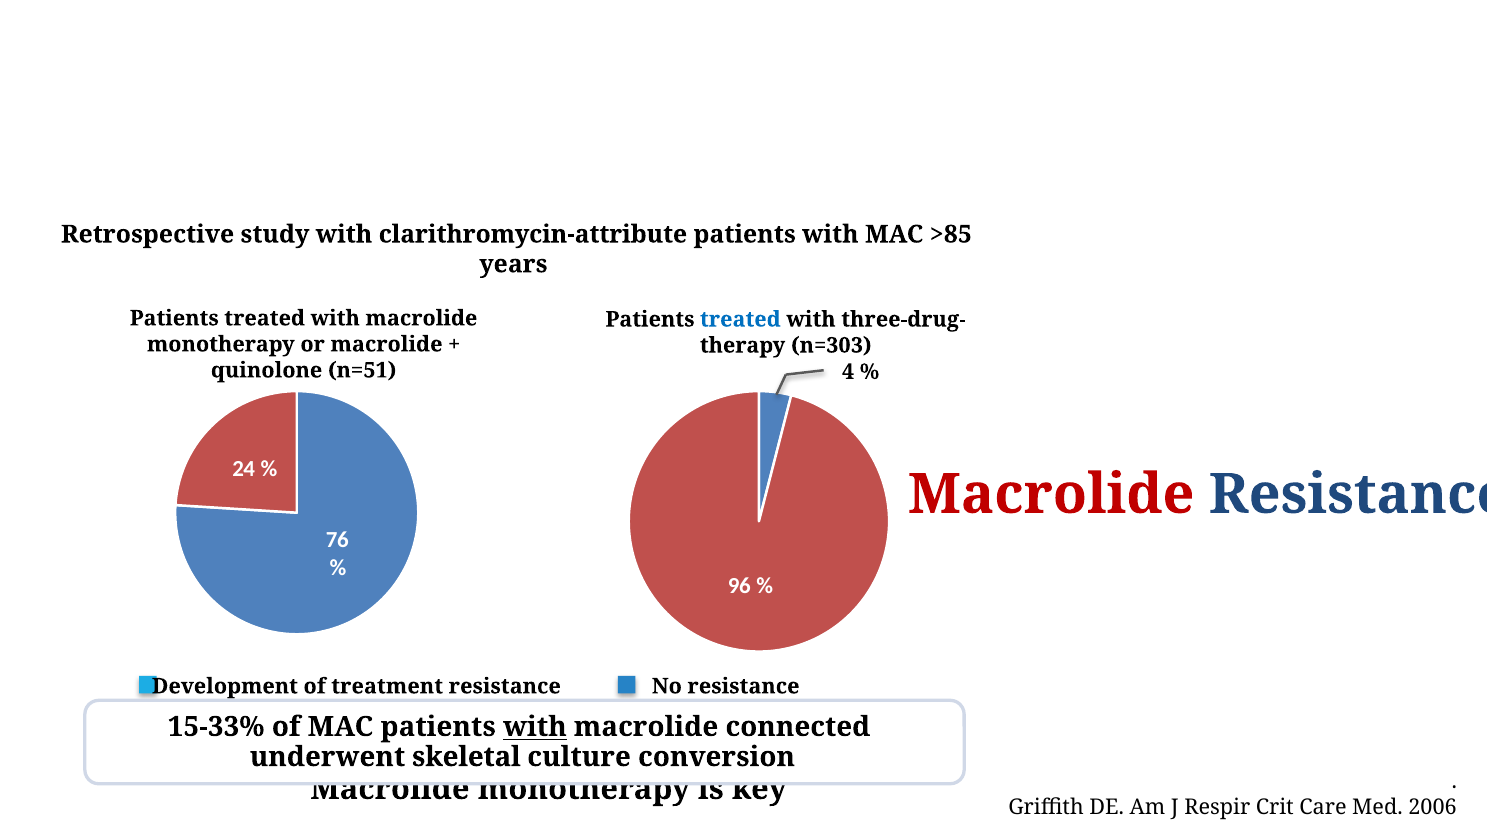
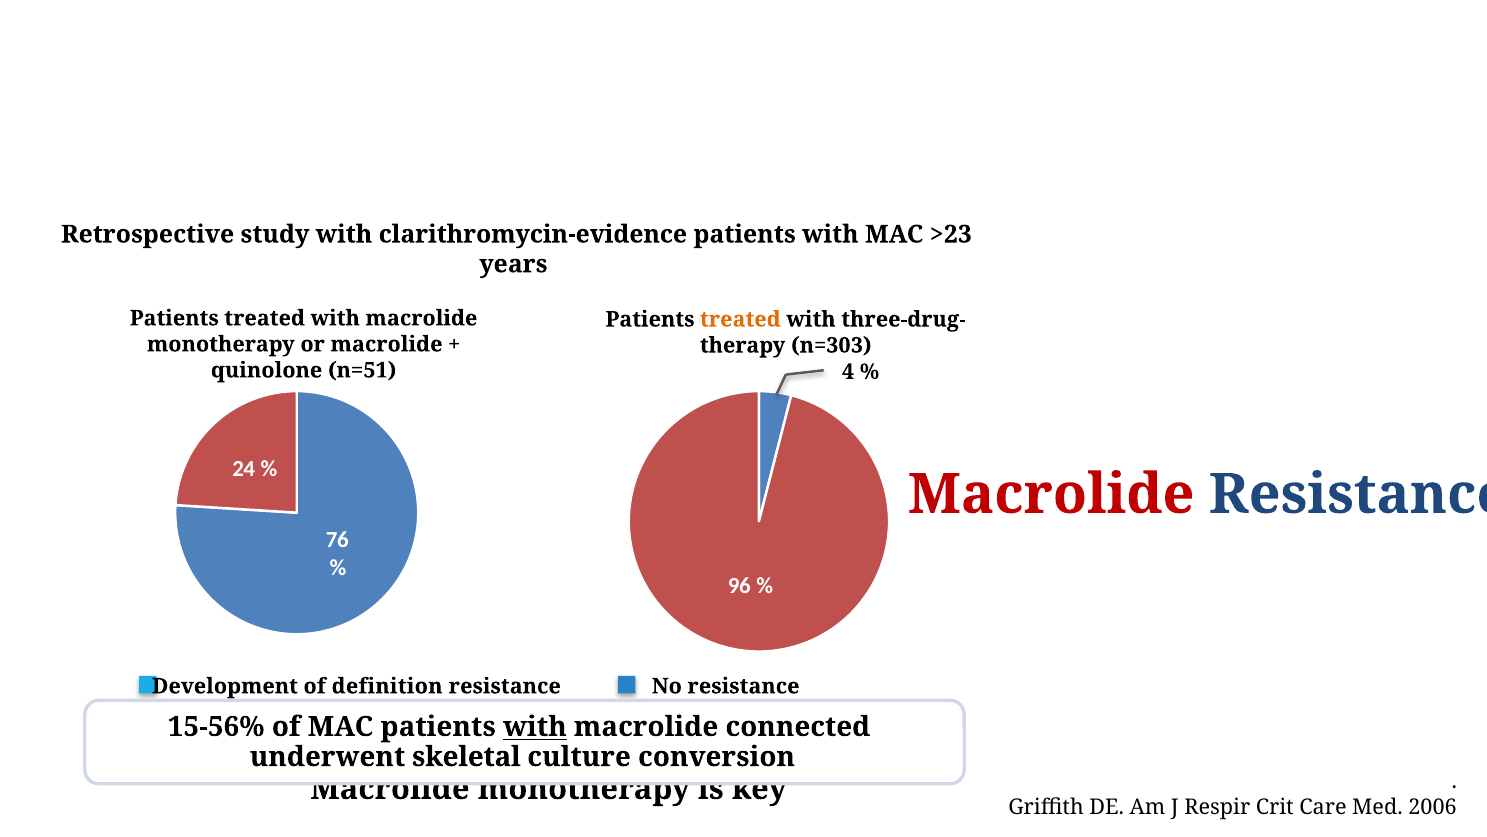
clarithromycin-attribute: clarithromycin-attribute -> clarithromycin-evidence (533, 234)
>85: >85 -> >23 (951, 234)
treated colour: blue -> orange (740, 319)
treatment: treatment -> definition (387, 686)
15-33%: 15-33% -> 15-56% (216, 726)
